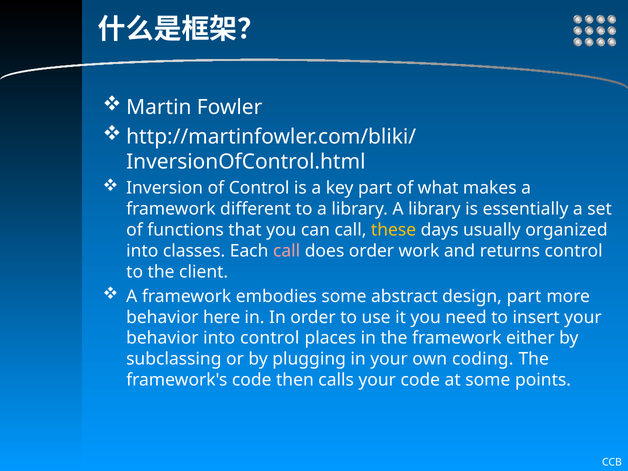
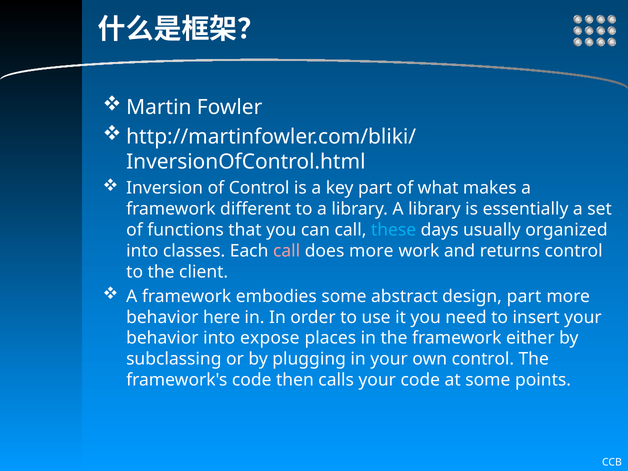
these colour: yellow -> light blue (394, 230)
does order: order -> more (371, 251)
into control: control -> expose (270, 338)
own coding: coding -> control (483, 359)
